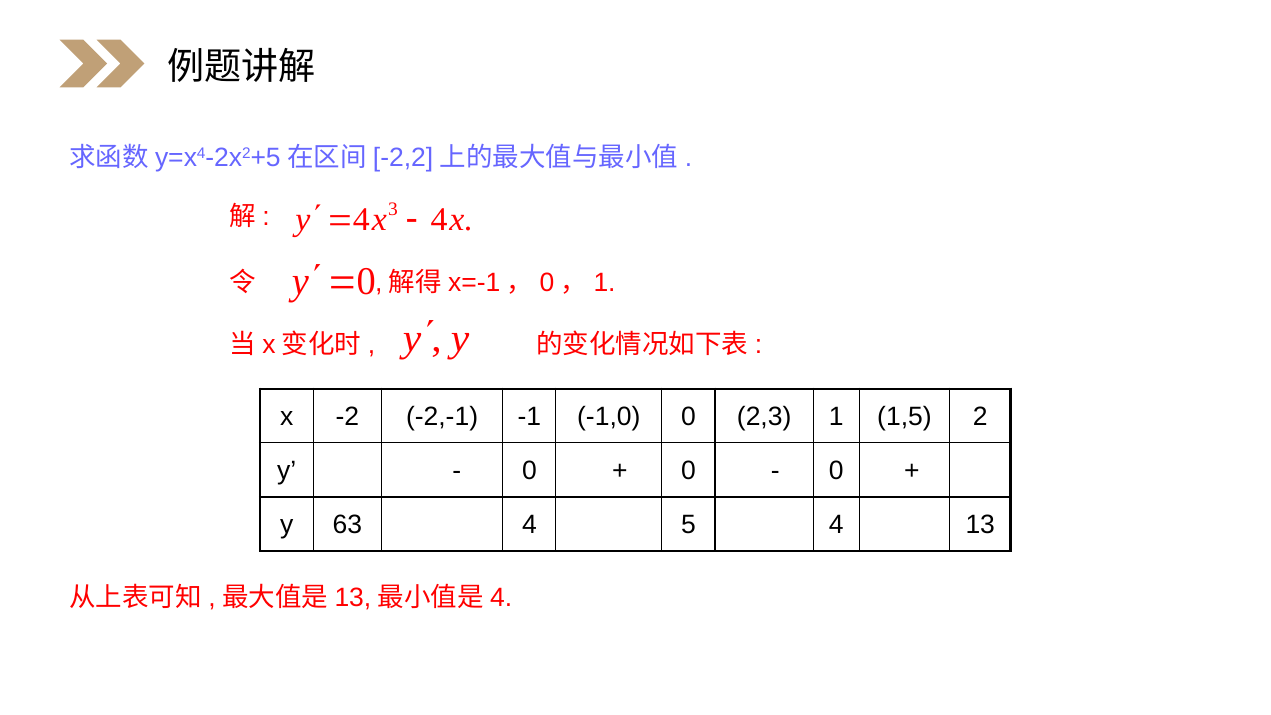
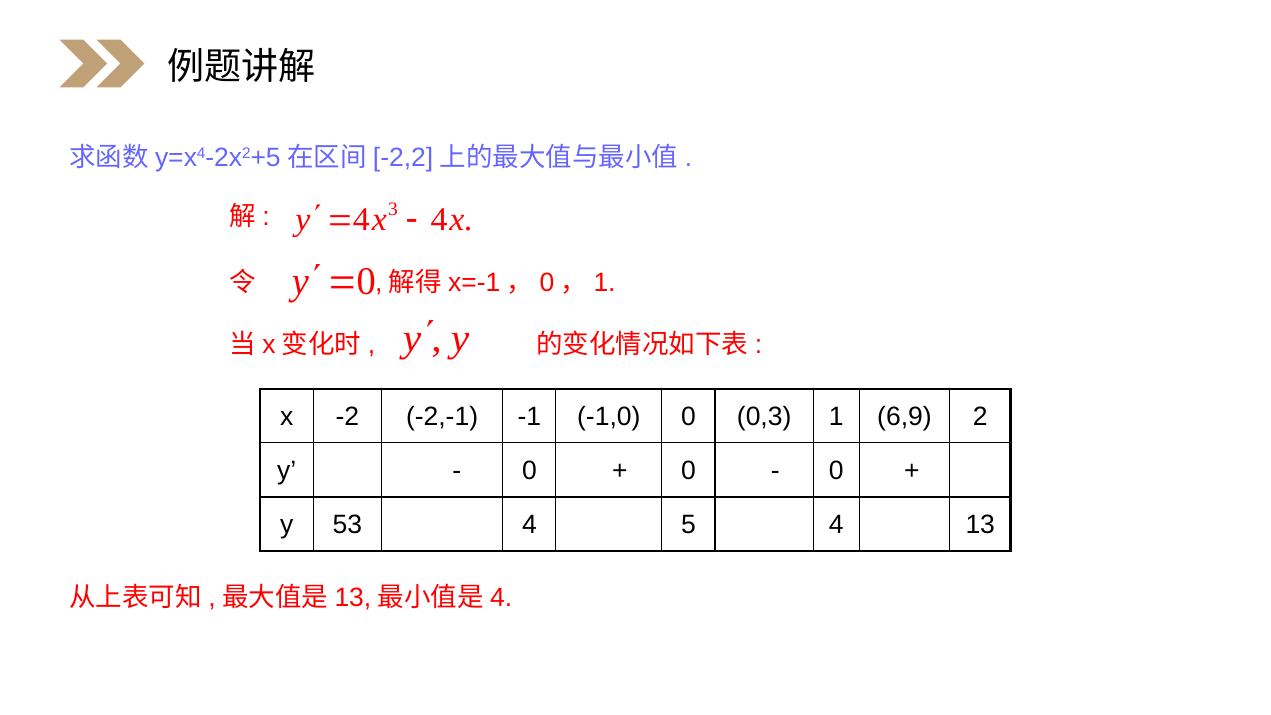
2,3: 2,3 -> 0,3 (764, 416)
1,5: 1,5 -> 6,9 (904, 416)
63: 63 -> 53 (347, 524)
